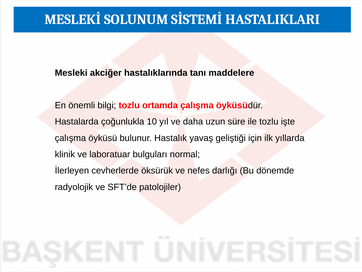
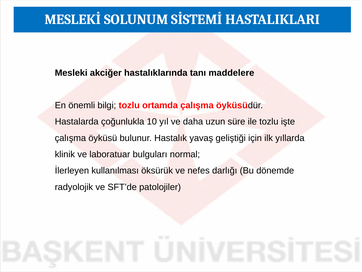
cevherlerde: cevherlerde -> kullanılması (115, 170)
